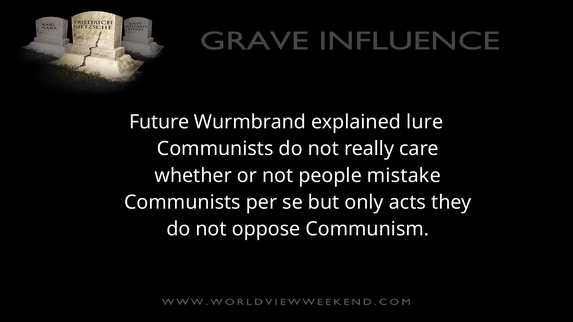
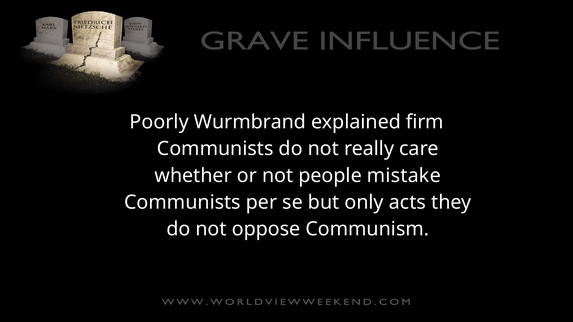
Future: Future -> Poorly (159, 122)
lure: lure -> firm (425, 122)
